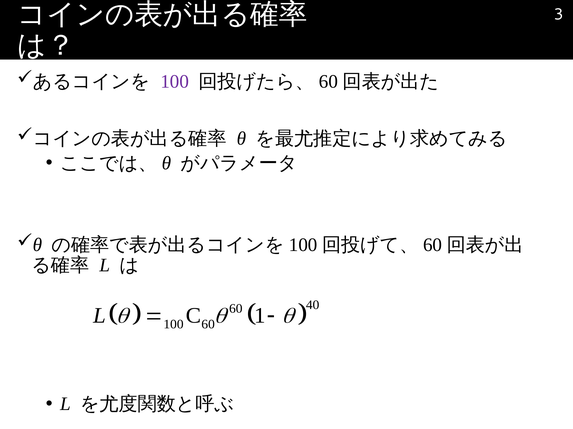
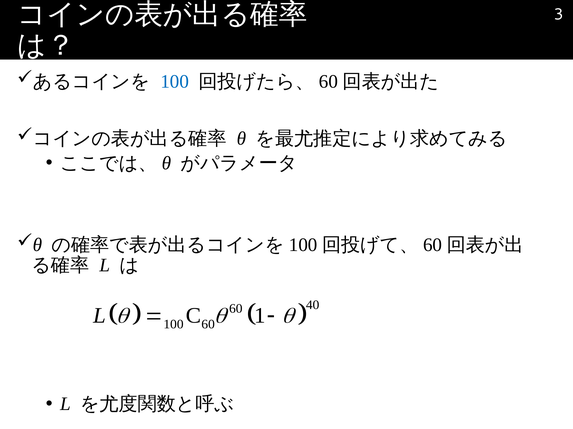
100 colour: purple -> blue (175, 82)
